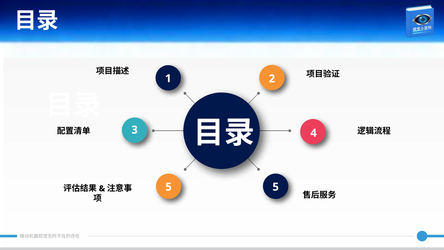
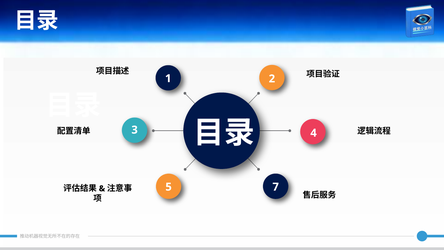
5 5: 5 -> 7 (276, 187)
